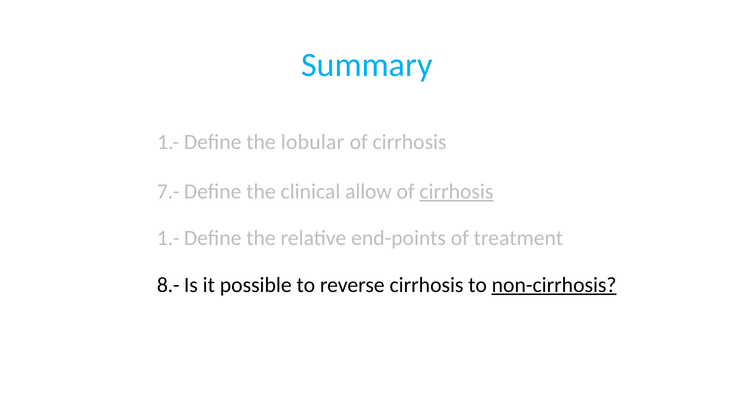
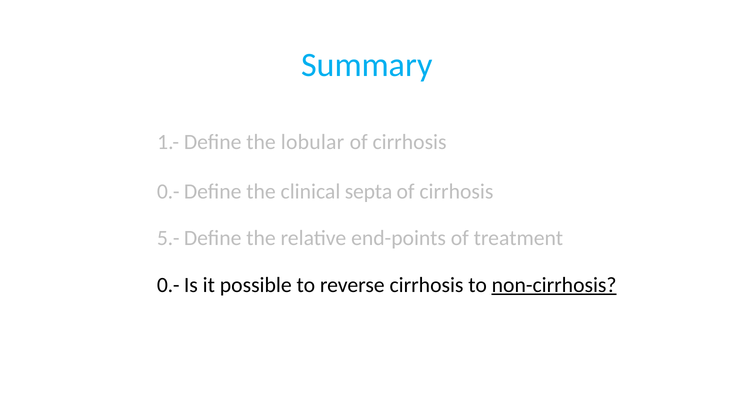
7.-: 7.- -> 0.- (168, 191)
allow: allow -> septa (369, 191)
cirrhosis underline: present -> none (456, 191)
1.-: 1.- -> 5.- (168, 238)
8.-: 8.- -> 0.- (168, 285)
